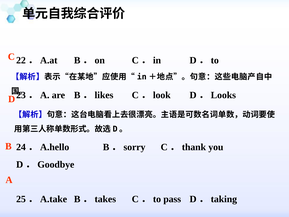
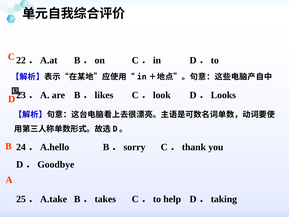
pass: pass -> help (172, 199)
